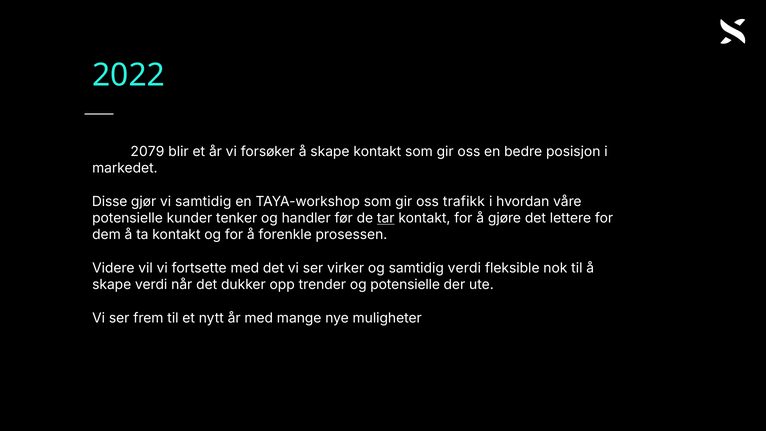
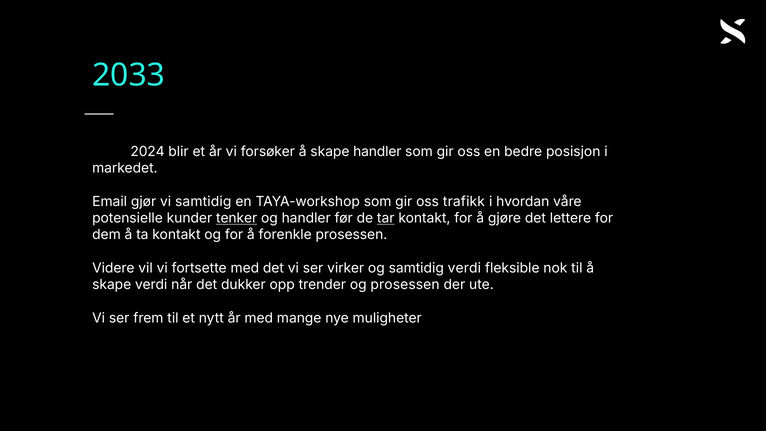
2022: 2022 -> 2033 (129, 75)
2079: 2079 -> 2024 (148, 152)
skape kontakt: kontakt -> handler (377, 152)
Disse: Disse -> Email (110, 202)
tenker underline: none -> present (237, 218)
og potensielle: potensielle -> prosessen (405, 285)
